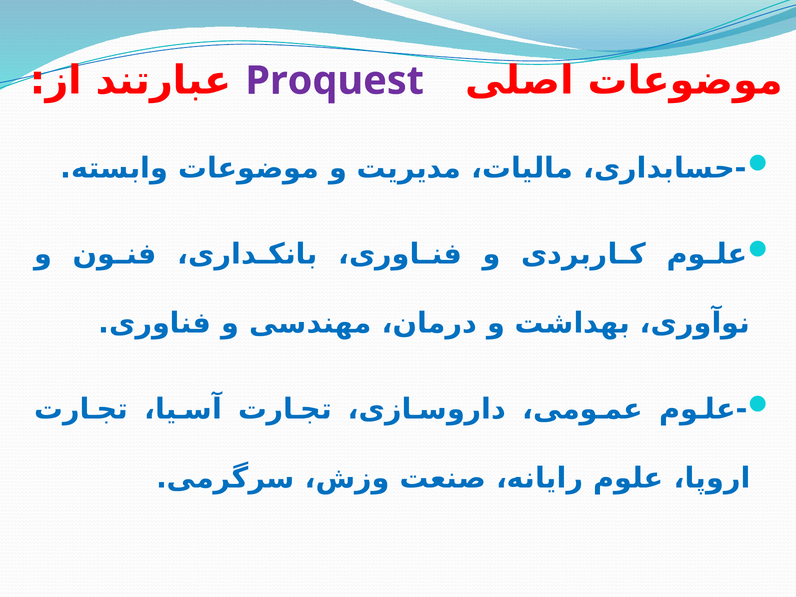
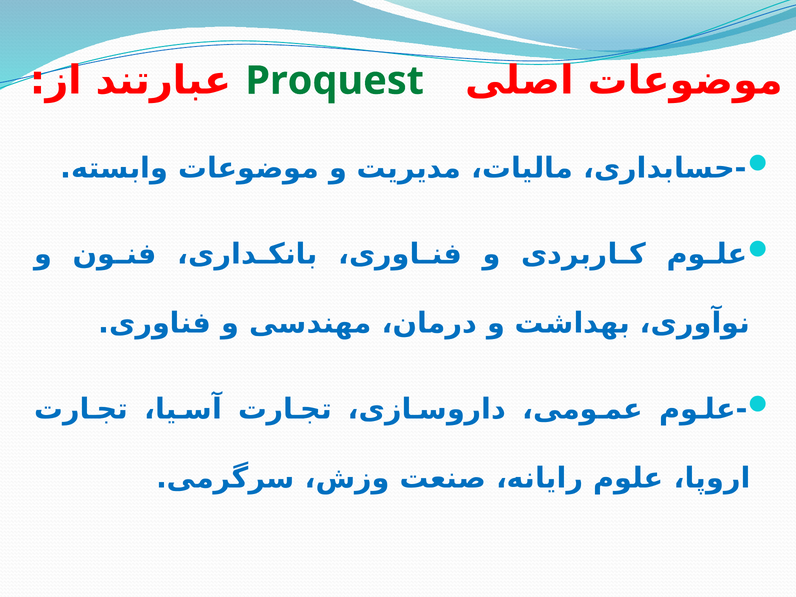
Proquest colour: purple -> green (335, 81)
